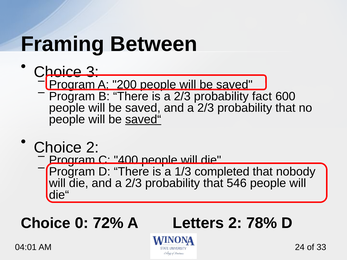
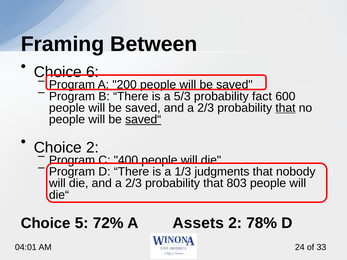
3: 3 -> 6 (93, 72)
is a 2/3: 2/3 -> 5/3 (182, 96)
that underline: none -> present (285, 108)
completed: completed -> judgments (222, 172)
546: 546 -> 803 (237, 183)
0: 0 -> 5 (82, 223)
Letters: Letters -> Assets (198, 223)
